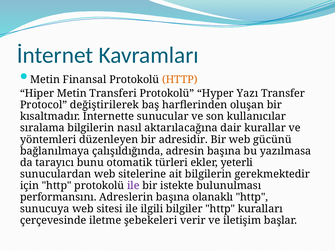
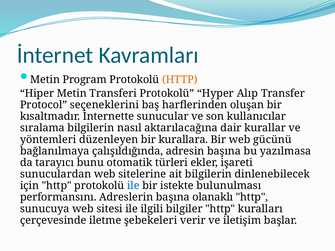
Finansal: Finansal -> Program (85, 80)
Yazı: Yazı -> Alıp (247, 93)
değiştirilerek: değiştirilerek -> seçeneklerini (104, 105)
adresidir: adresidir -> kurallara (183, 140)
yeterli: yeterli -> işareti (237, 163)
gerekmektedir: gerekmektedir -> dinlenebilecek (272, 174)
ile colour: purple -> blue (133, 186)
